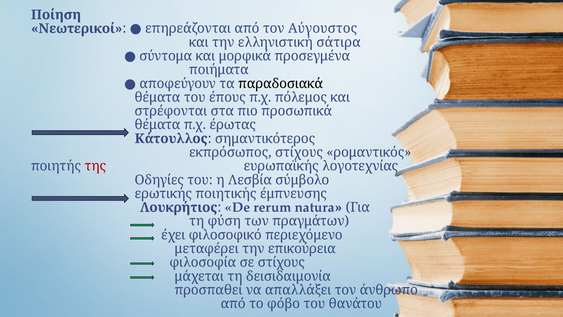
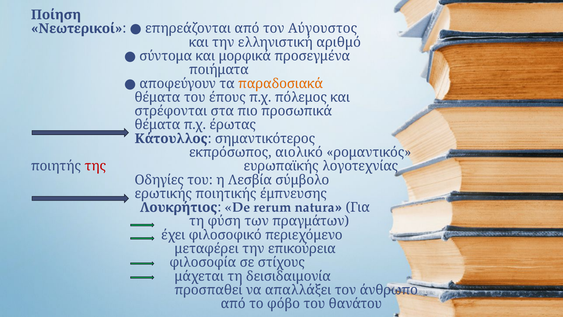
σάτιρα: σάτιρα -> αριθμό (339, 42)
παραδοσιακά colour: black -> orange (281, 84)
εκπρόσωπος στίχους: στίχους -> αιολικό (299, 152)
